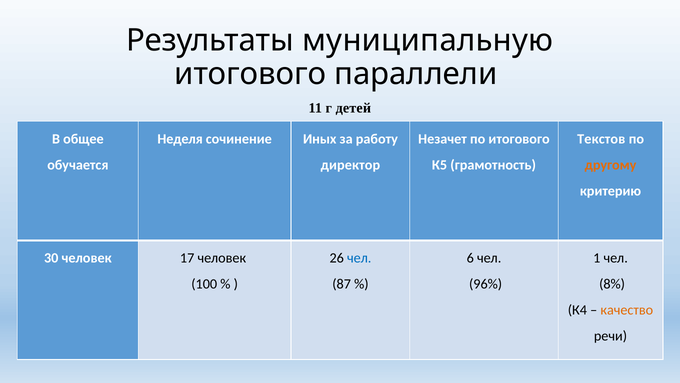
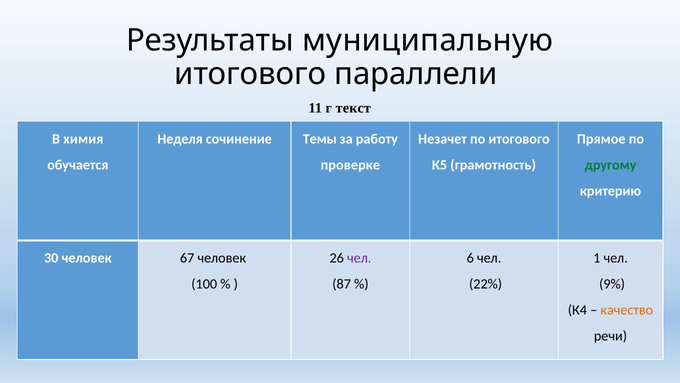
детей: детей -> текст (353, 108)
общее: общее -> химия (83, 139)
Иных: Иных -> Темы (320, 139)
Текстов: Текстов -> Прямое (601, 139)
директор: директор -> проверке (350, 165)
другому colour: orange -> green (611, 165)
17: 17 -> 67 (187, 258)
чел colour: blue -> purple (359, 258)
96%: 96% -> 22% (486, 284)
8%: 8% -> 9% (612, 284)
